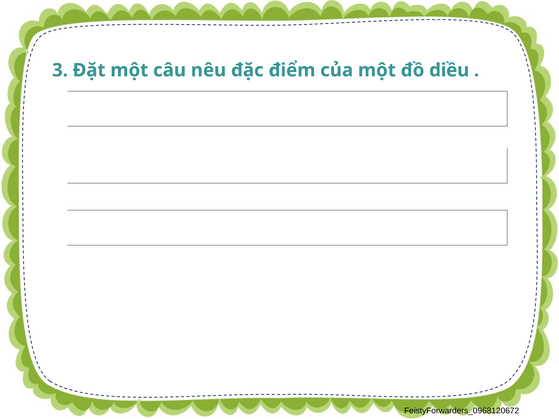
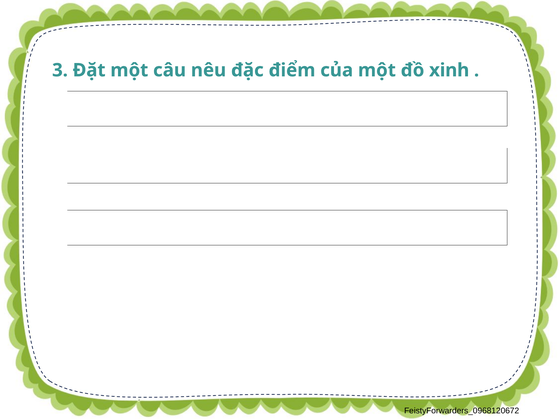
diều: diều -> xinh (449, 70)
